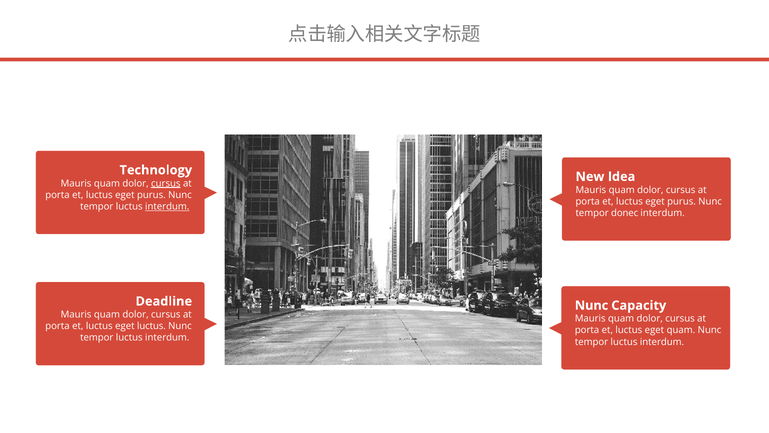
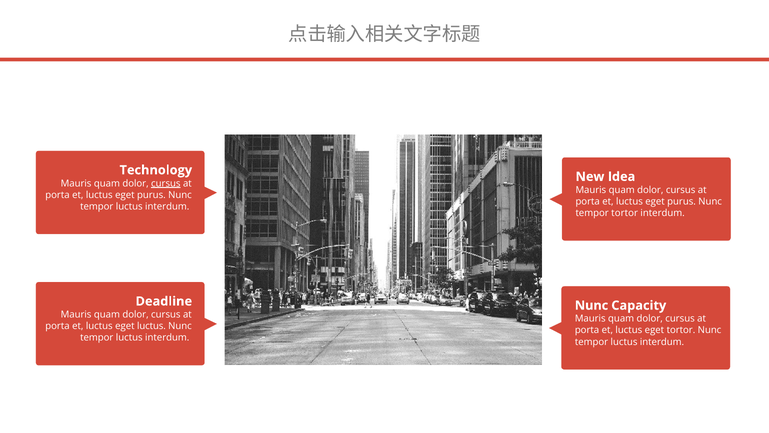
interdum underline: present -> none (167, 206)
tempor donec: donec -> tortor (625, 213)
eget quam: quam -> tortor (681, 330)
